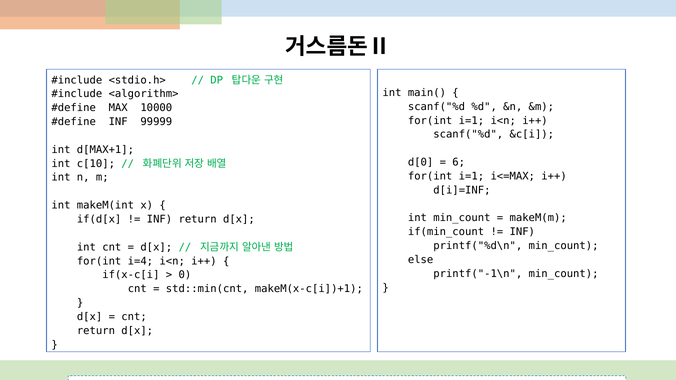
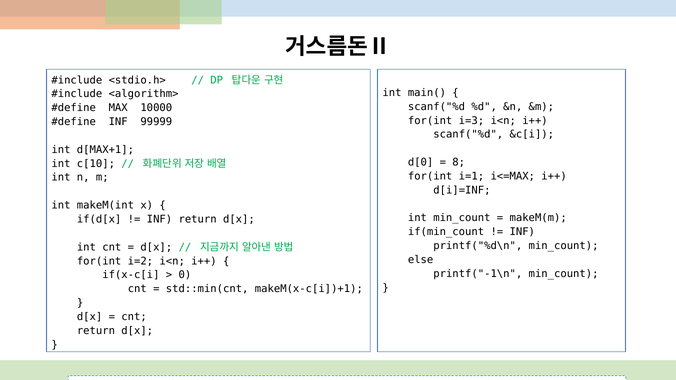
i=1: i=1 -> i=3 (471, 121)
6: 6 -> 8 (459, 162)
i=4: i=4 -> i=2 (140, 261)
